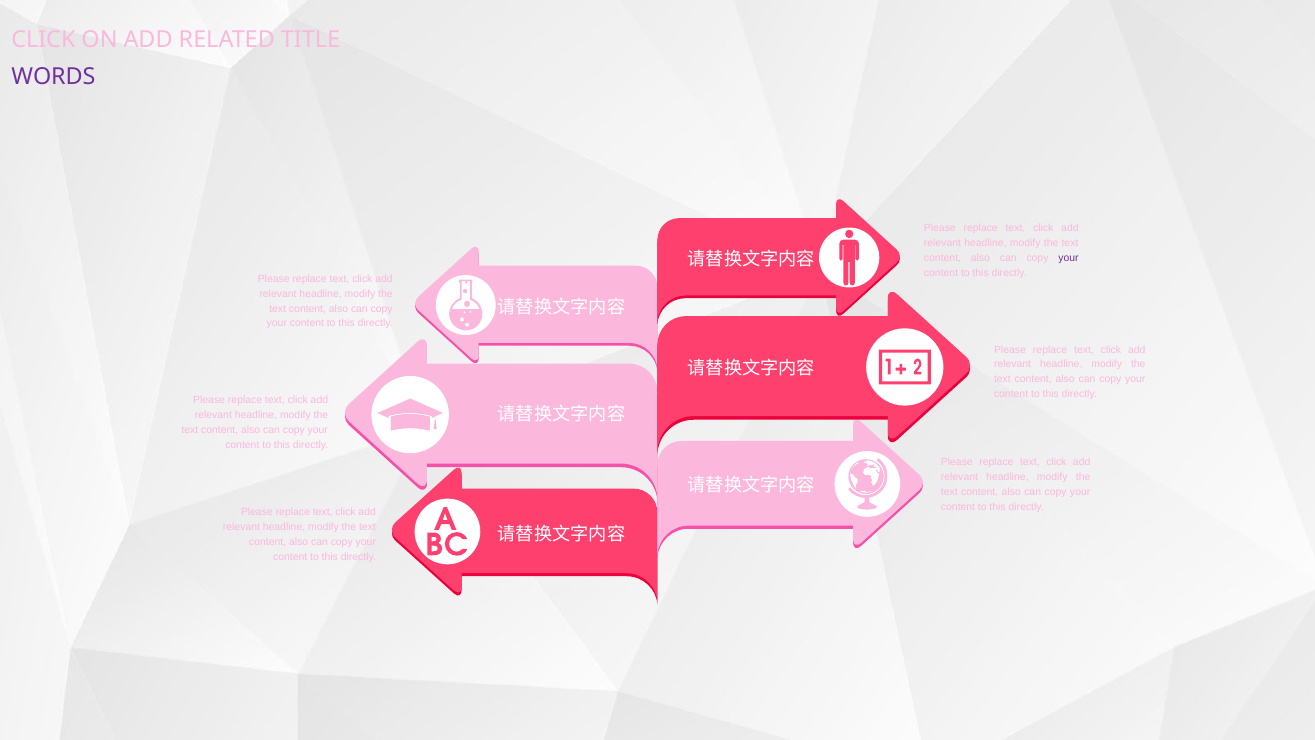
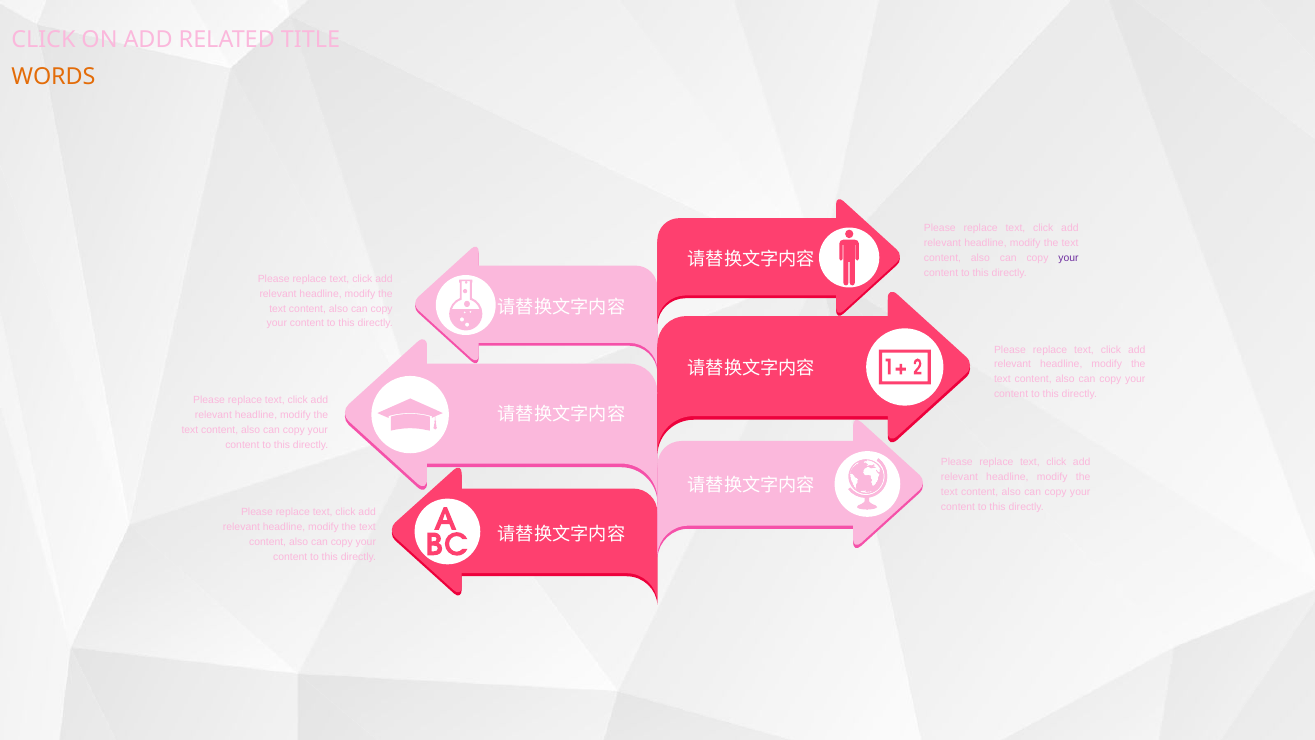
WORDS colour: purple -> orange (53, 76)
